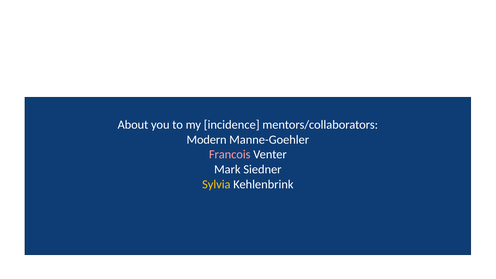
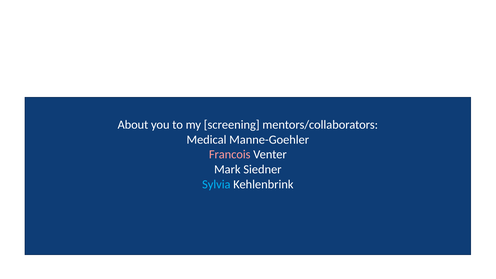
incidence: incidence -> screening (232, 125)
Modern: Modern -> Medical (206, 140)
Sylvia colour: yellow -> light blue (216, 184)
